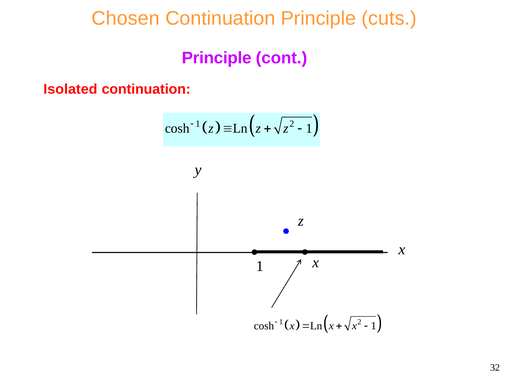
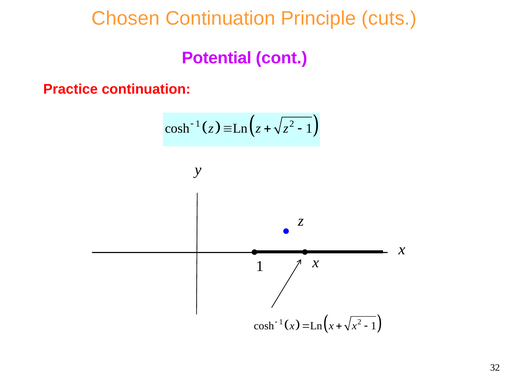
Principle: Principle -> Potential (217, 58)
Isolated: Isolated -> Practice (70, 89)
